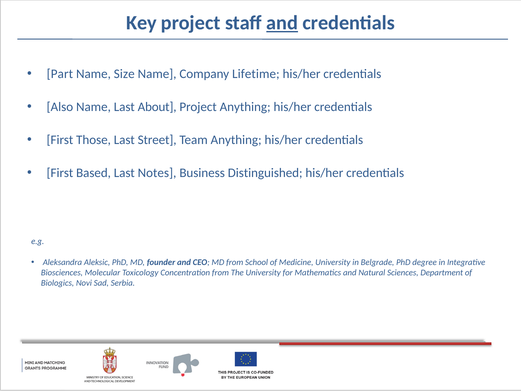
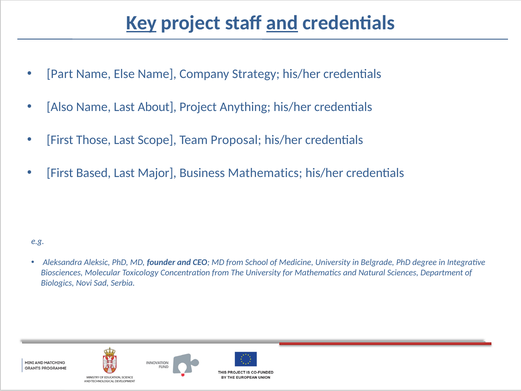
Key underline: none -> present (141, 23)
Size: Size -> Else (124, 74)
Lifetime: Lifetime -> Strategy (256, 74)
Street: Street -> Scope (157, 140)
Team Anything: Anything -> Proposal (236, 140)
Notes: Notes -> Major (157, 173)
Business Distinguished: Distinguished -> Mathematics (265, 173)
